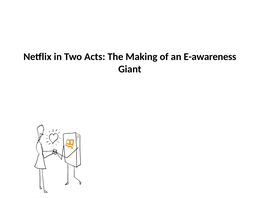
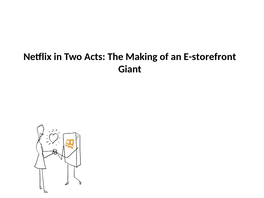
E-awareness: E-awareness -> E-storefront (210, 57)
